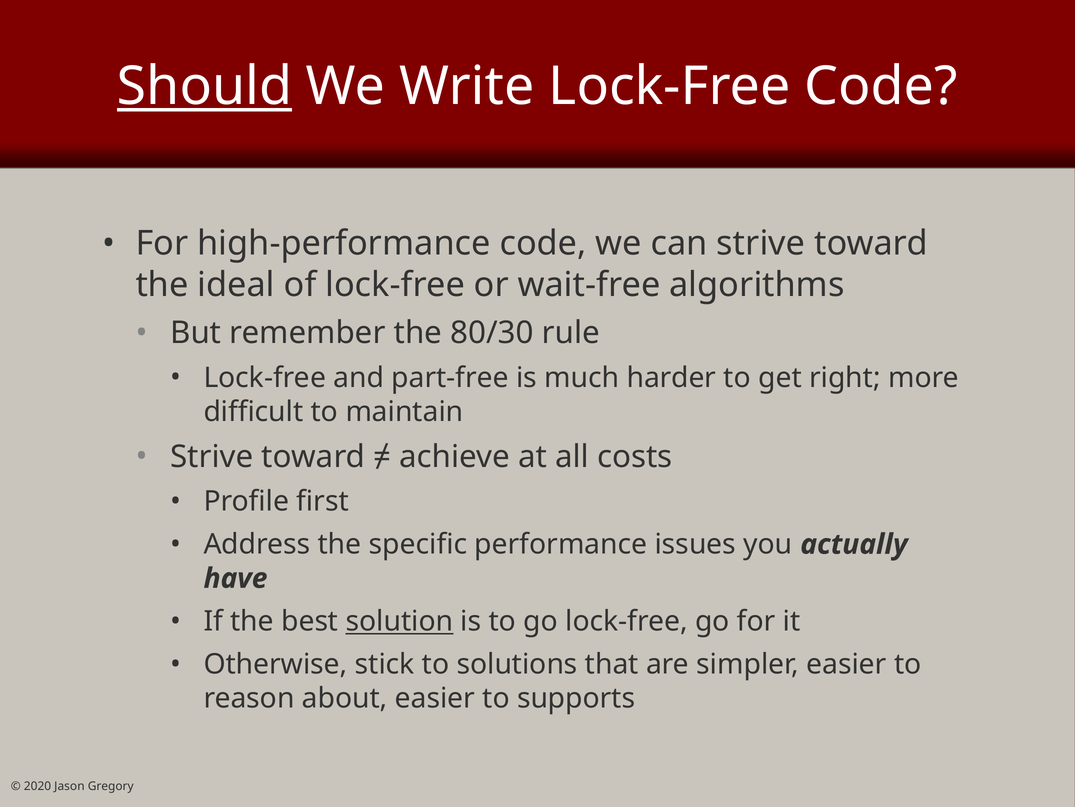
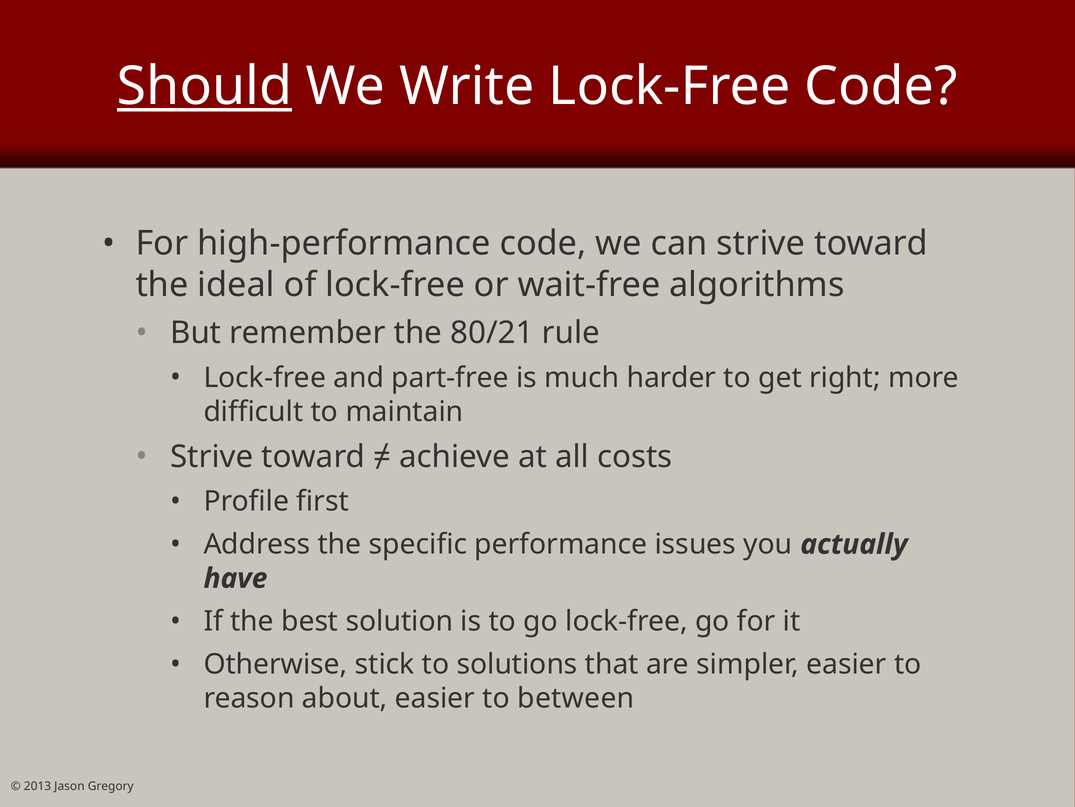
80/30: 80/30 -> 80/21 (492, 333)
solution underline: present -> none (399, 621)
supports: supports -> between (576, 698)
2020: 2020 -> 2013 (37, 785)
